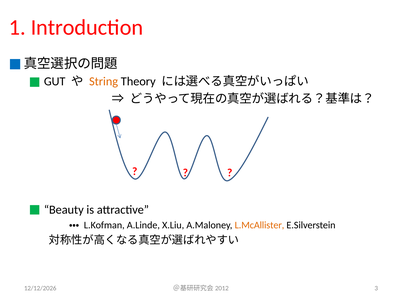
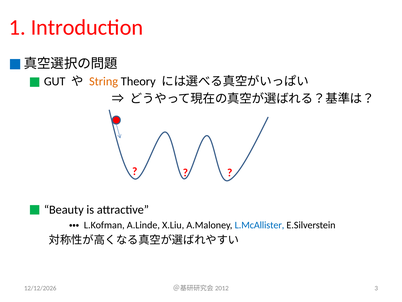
L.McAllister colour: orange -> blue (259, 225)
